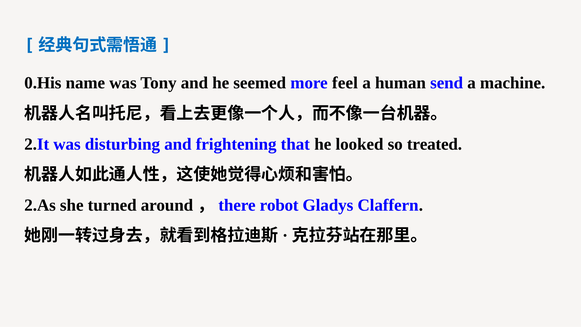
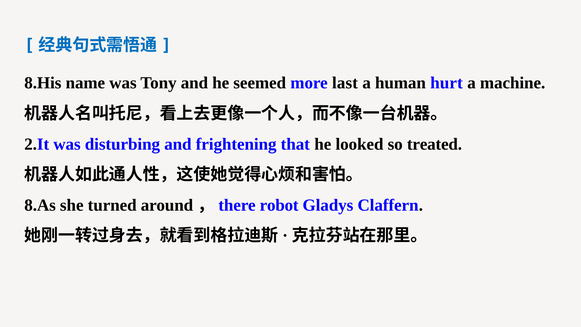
0.His: 0.His -> 8.His (43, 83)
feel: feel -> last (345, 83)
send: send -> hurt (447, 83)
2.As: 2.As -> 8.As (40, 205)
